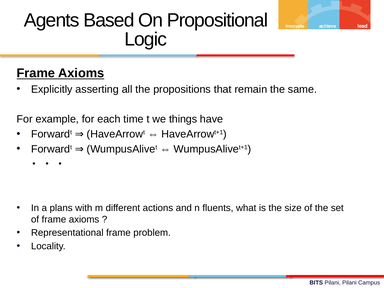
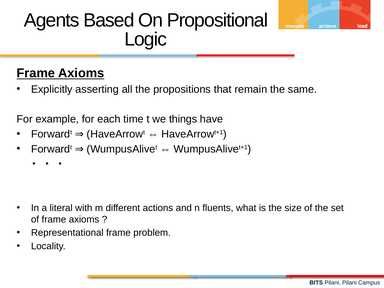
plans: plans -> literal (61, 208)
